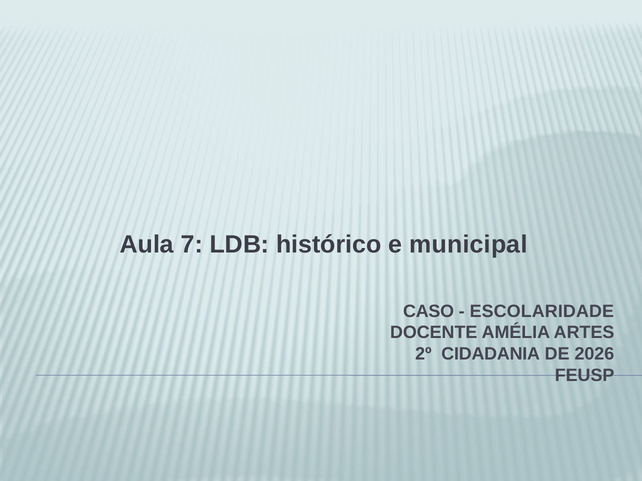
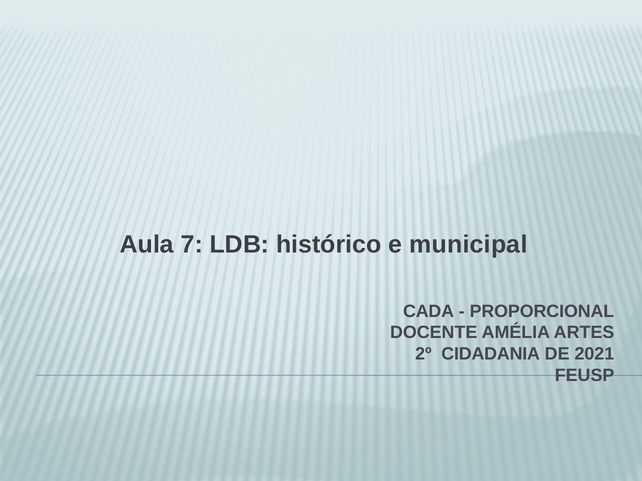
CASO: CASO -> CADA (429, 311)
ESCOLARIDADE: ESCOLARIDADE -> PROPORCIONAL (542, 311)
2026: 2026 -> 2021 (594, 354)
